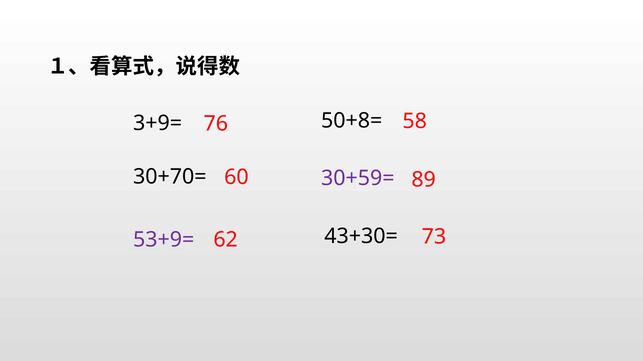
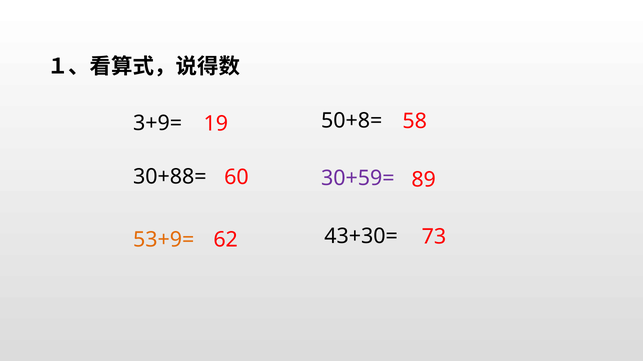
76: 76 -> 19 (216, 124)
30+70=: 30+70= -> 30+88= (170, 177)
53+9= colour: purple -> orange (164, 240)
